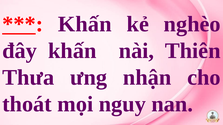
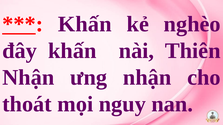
Thưa: Thưa -> Nhận (28, 78)
